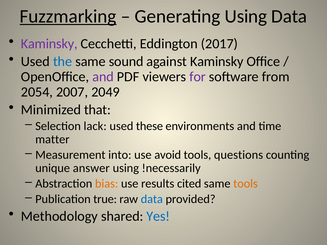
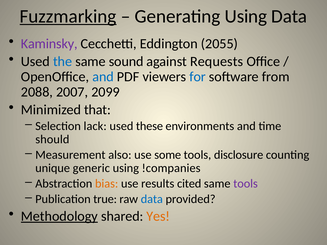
2017: 2017 -> 2055 (219, 44)
against Kaminsky: Kaminsky -> Requests (217, 62)
and colour: purple -> blue (103, 77)
for colour: purple -> blue (198, 77)
2054: 2054 -> 2088 (37, 92)
2049: 2049 -> 2099 (106, 92)
matter: matter -> should (52, 139)
into: into -> also (120, 155)
avoid: avoid -> some (168, 155)
questions: questions -> disclosure (239, 155)
answer: answer -> generic (91, 168)
!necessarily: !necessarily -> !companies (171, 168)
tools colour: orange -> purple (246, 184)
Methodology underline: none -> present (59, 216)
Yes colour: blue -> orange (158, 216)
